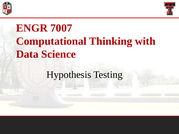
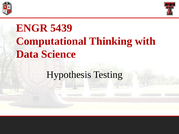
7007: 7007 -> 5439 (61, 28)
